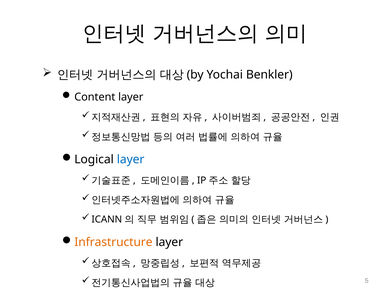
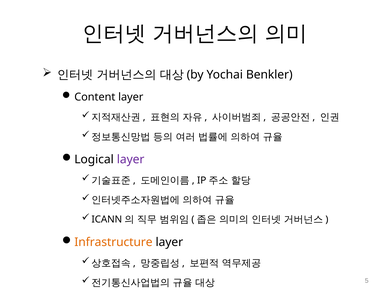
layer colour: blue -> purple (131, 160)
